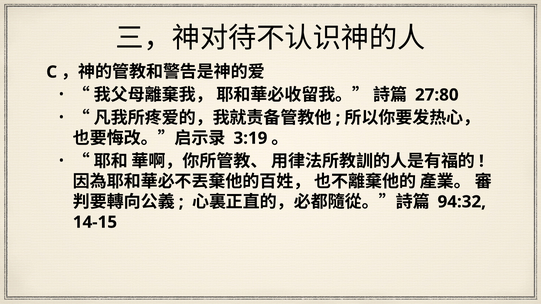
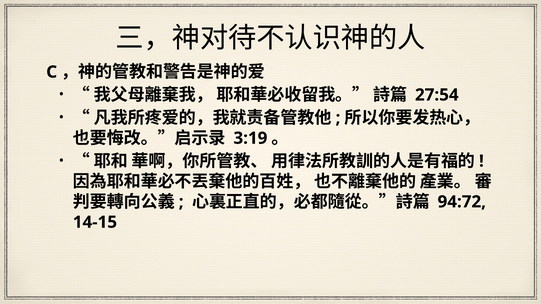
27:80: 27:80 -> 27:54 (437, 95)
94:32: 94:32 -> 94:72 (462, 202)
